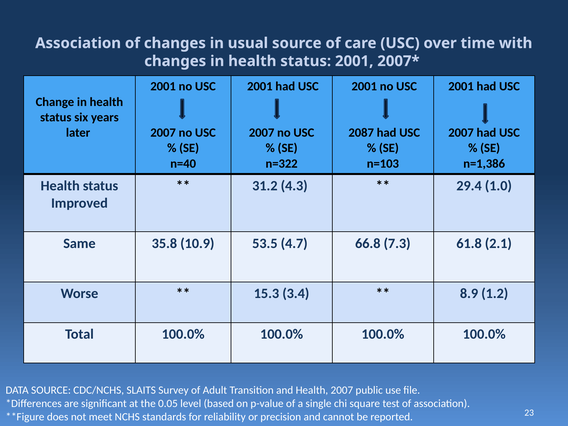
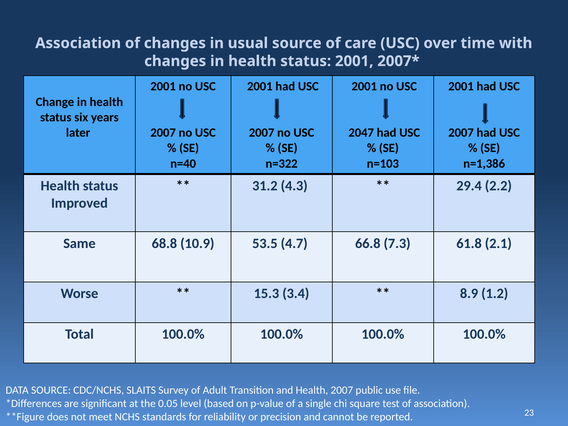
2087: 2087 -> 2047 (361, 133)
1.0: 1.0 -> 2.2 (498, 186)
35.8: 35.8 -> 68.8 (164, 243)
